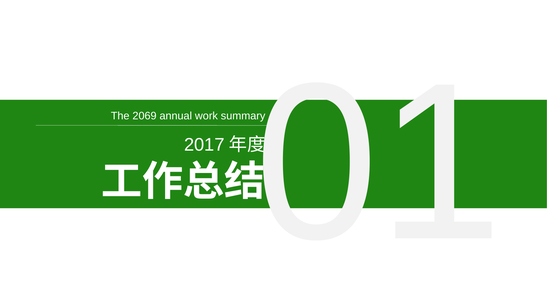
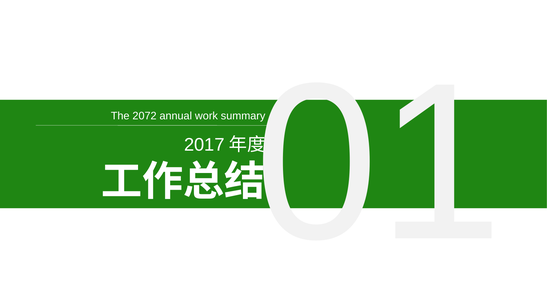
2069: 2069 -> 2072 (145, 116)
